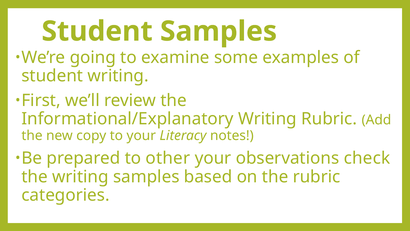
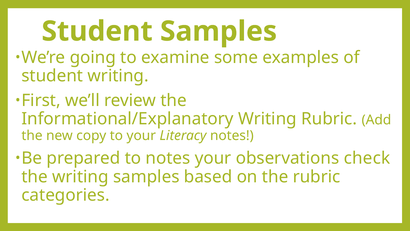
to other: other -> notes (168, 158)
